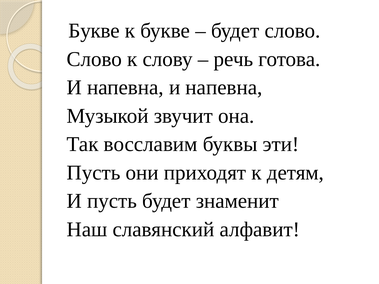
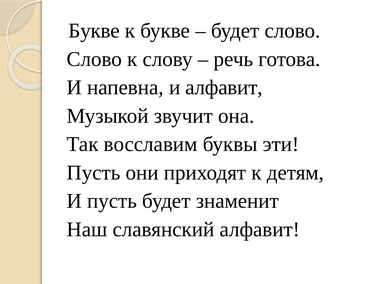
напевна и напевна: напевна -> алфавит (224, 88)
